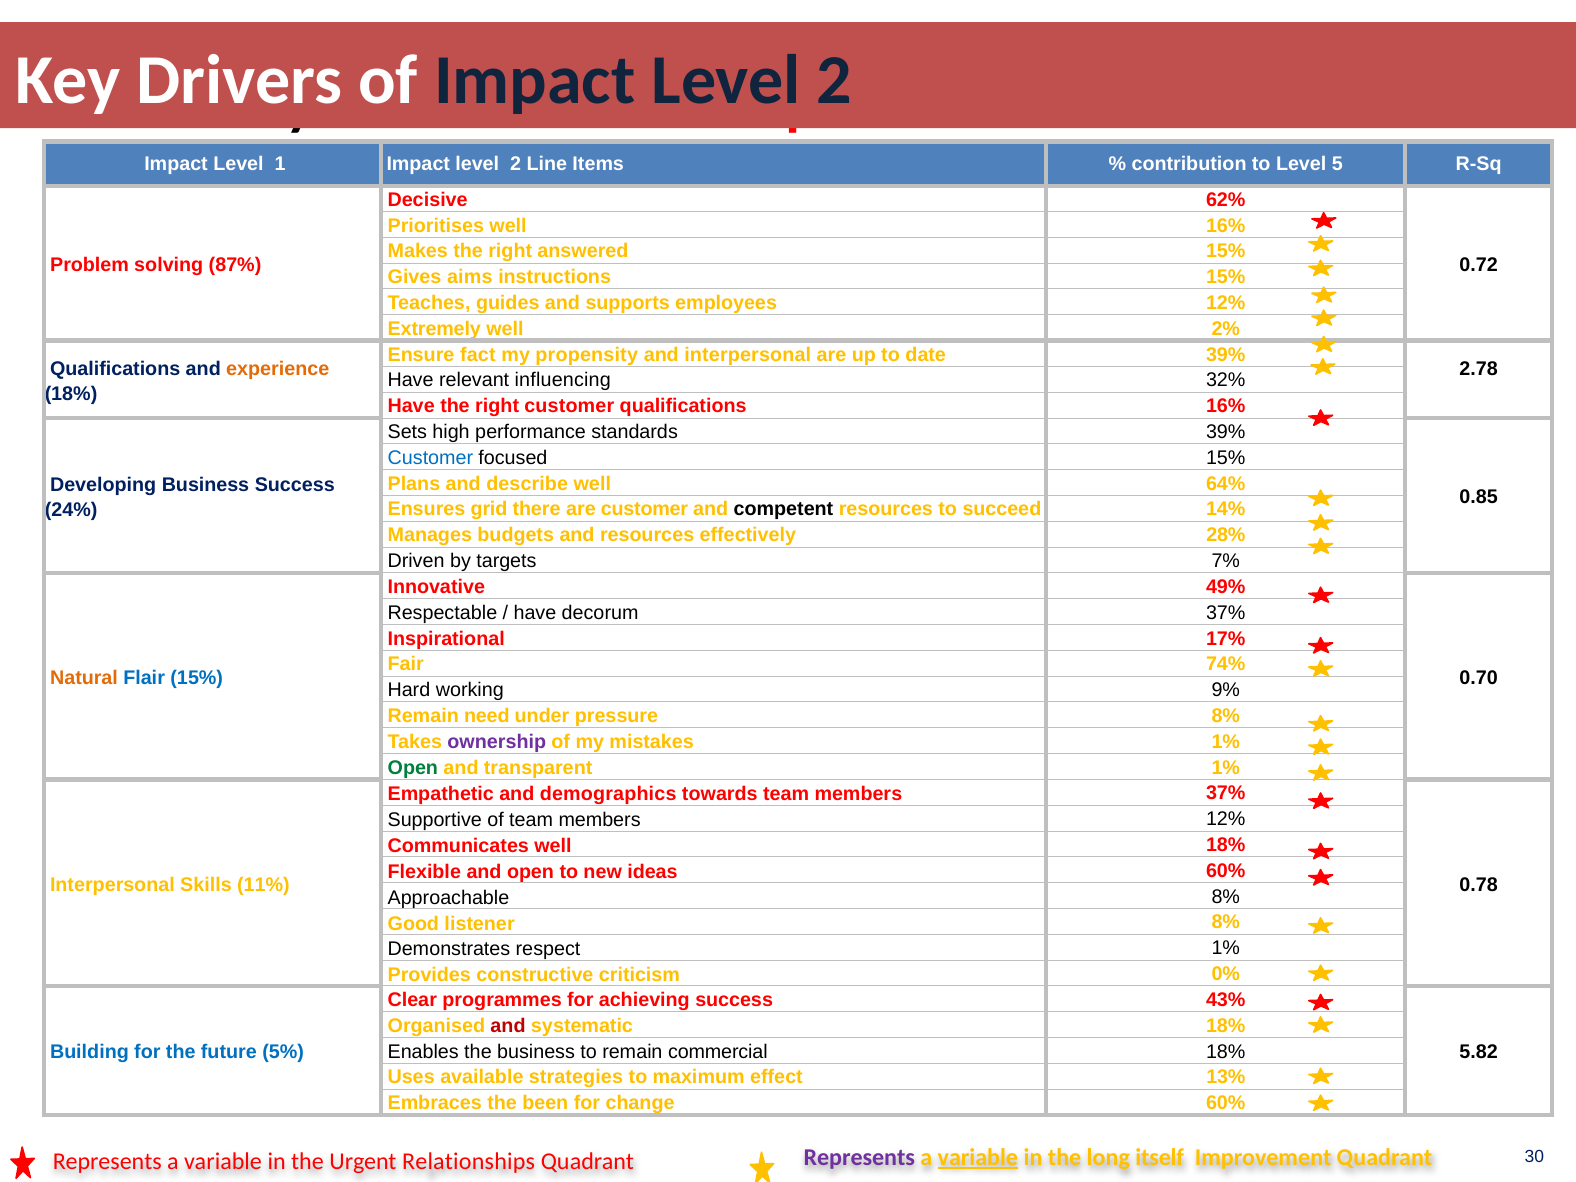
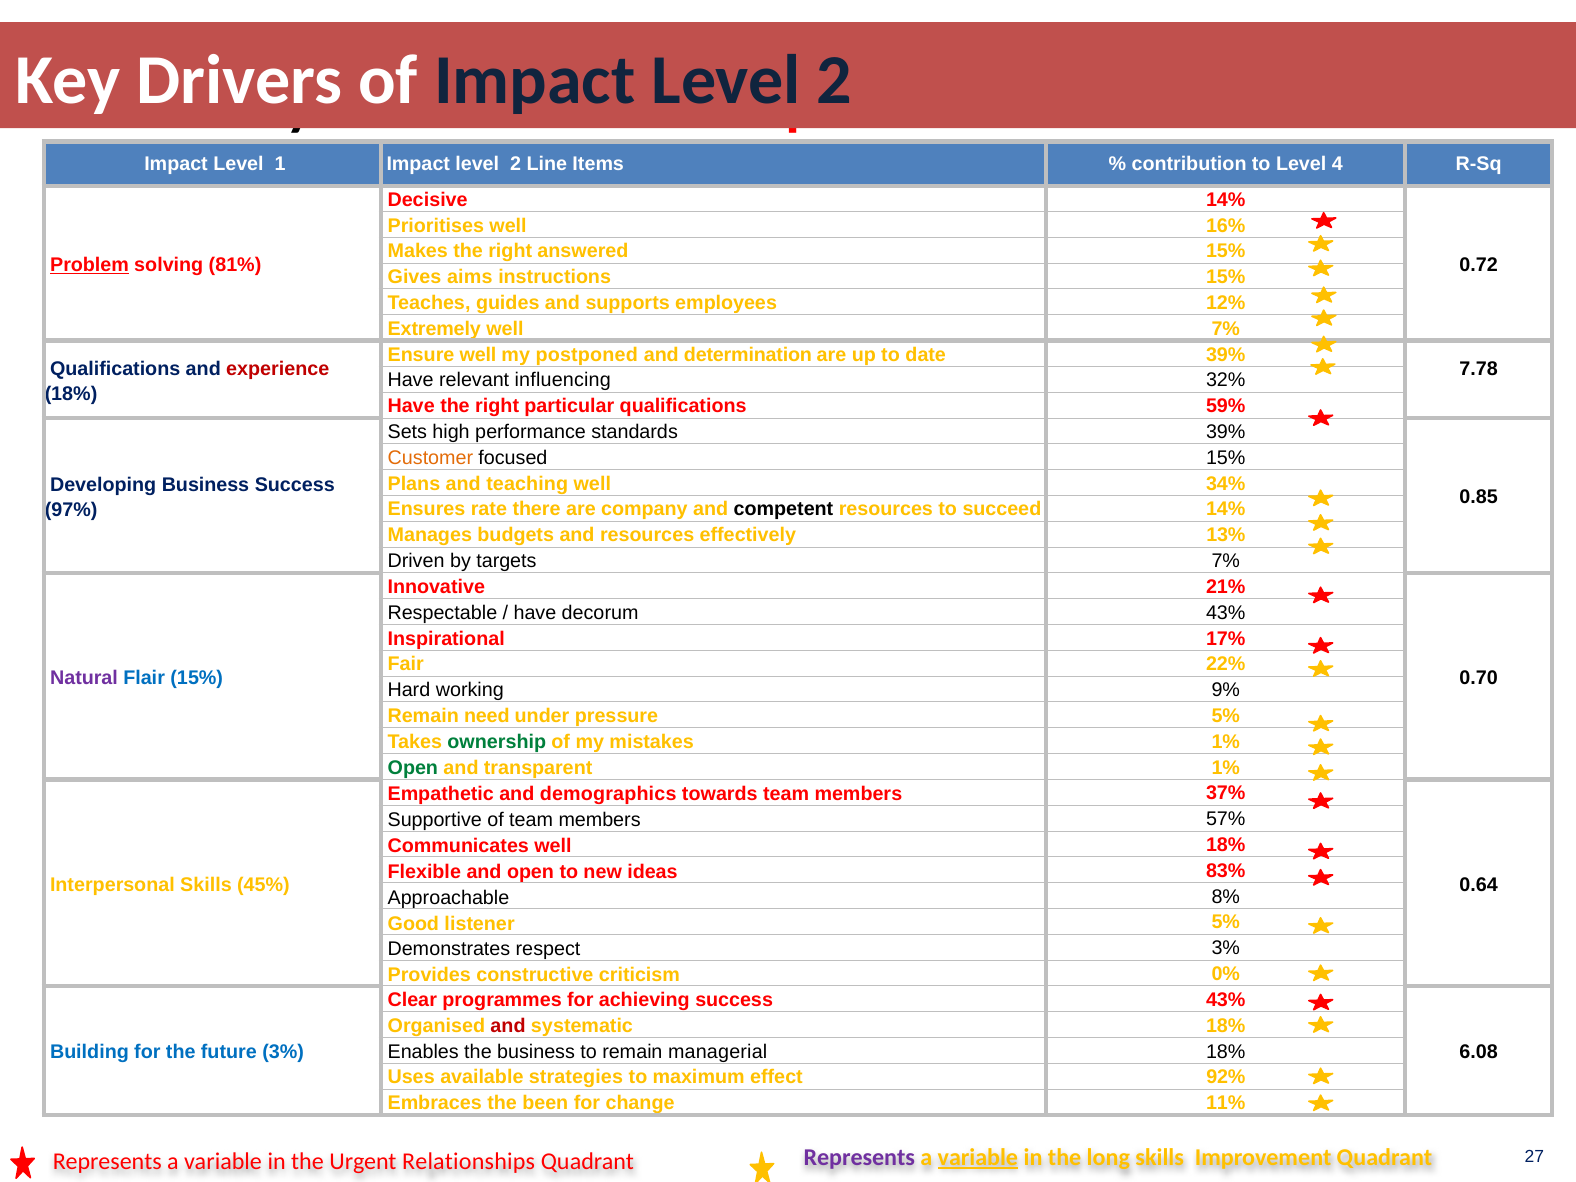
5: 5 -> 4 (1337, 164)
Decisive 62%: 62% -> 14% (1226, 200)
Problem underline: none -> present (90, 265)
87%: 87% -> 81% (235, 265)
well 2%: 2% -> 7% (1226, 329)
Ensure fact: fact -> well (478, 355)
propensity: propensity -> postponed (587, 355)
and interpersonal: interpersonal -> determination (748, 355)
experience colour: orange -> red (278, 369)
2.78: 2.78 -> 7.78 (1479, 369)
right customer: customer -> particular (569, 406)
qualifications 16%: 16% -> 59% (1226, 406)
Customer colour: blue -> orange (430, 458)
describe: describe -> teaching (527, 484)
64%: 64% -> 34% (1226, 484)
grid: grid -> rate (489, 509)
are customer: customer -> company (644, 509)
24%: 24% -> 97% (71, 510)
28%: 28% -> 13% (1226, 535)
49%: 49% -> 21% (1226, 587)
decorum 37%: 37% -> 43% (1226, 613)
74%: 74% -> 22% (1226, 664)
Natural colour: orange -> purple (84, 678)
pressure 8%: 8% -> 5% (1226, 716)
ownership colour: purple -> green (497, 742)
members 12%: 12% -> 57% (1226, 819)
ideas 60%: 60% -> 83% (1226, 871)
11%: 11% -> 45% (263, 885)
0.78: 0.78 -> 0.64 (1479, 885)
listener 8%: 8% -> 5% (1226, 922)
respect 1%: 1% -> 3% (1226, 948)
commercial: commercial -> managerial (718, 1052)
future 5%: 5% -> 3% (283, 1052)
5.82: 5.82 -> 6.08 (1479, 1052)
13%: 13% -> 92% (1226, 1077)
change 60%: 60% -> 11% (1226, 1103)
long itself: itself -> skills (1160, 1157)
30: 30 -> 27 (1534, 1157)
